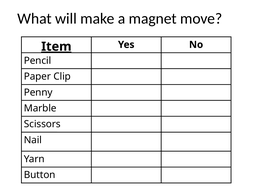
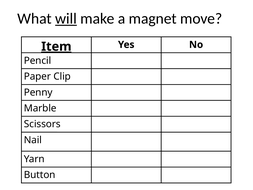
will underline: none -> present (66, 19)
